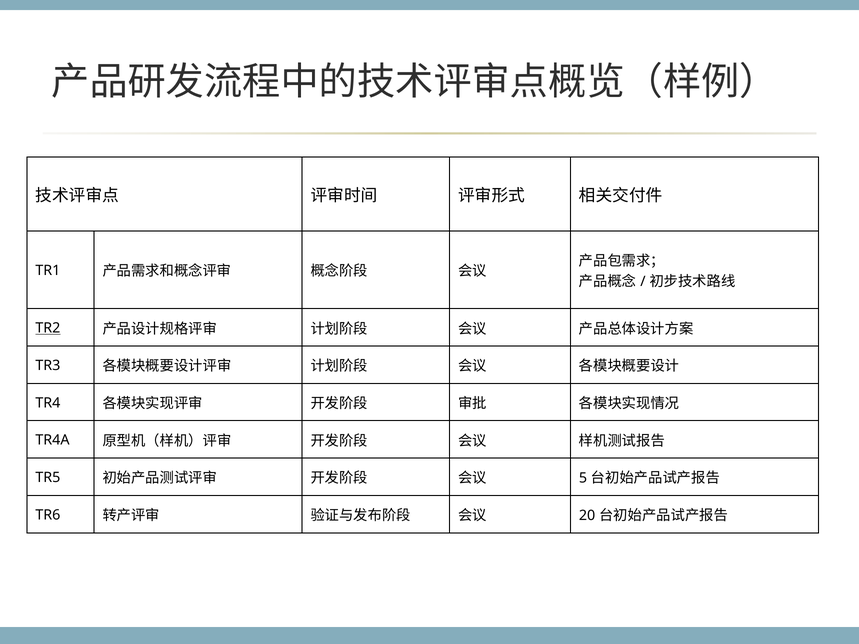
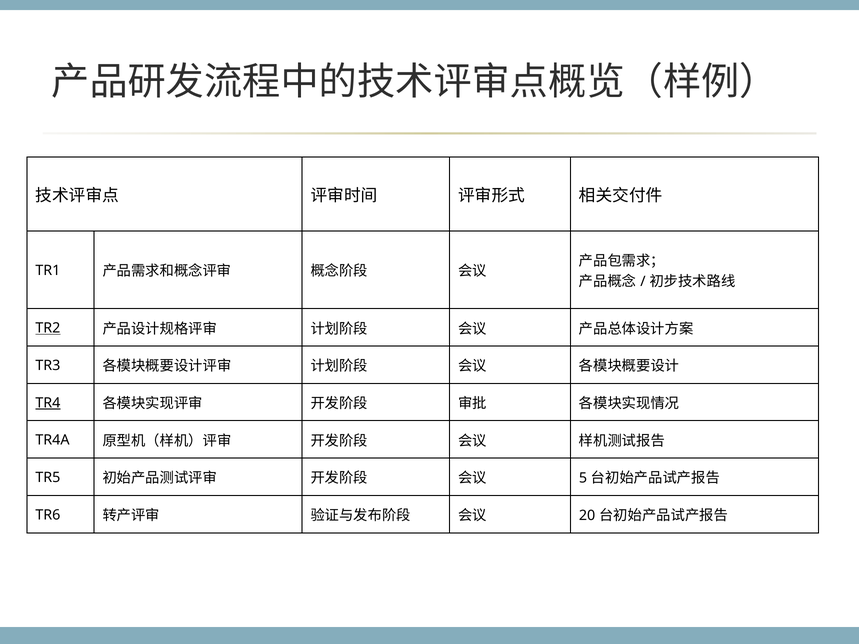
TR4 underline: none -> present (48, 403)
